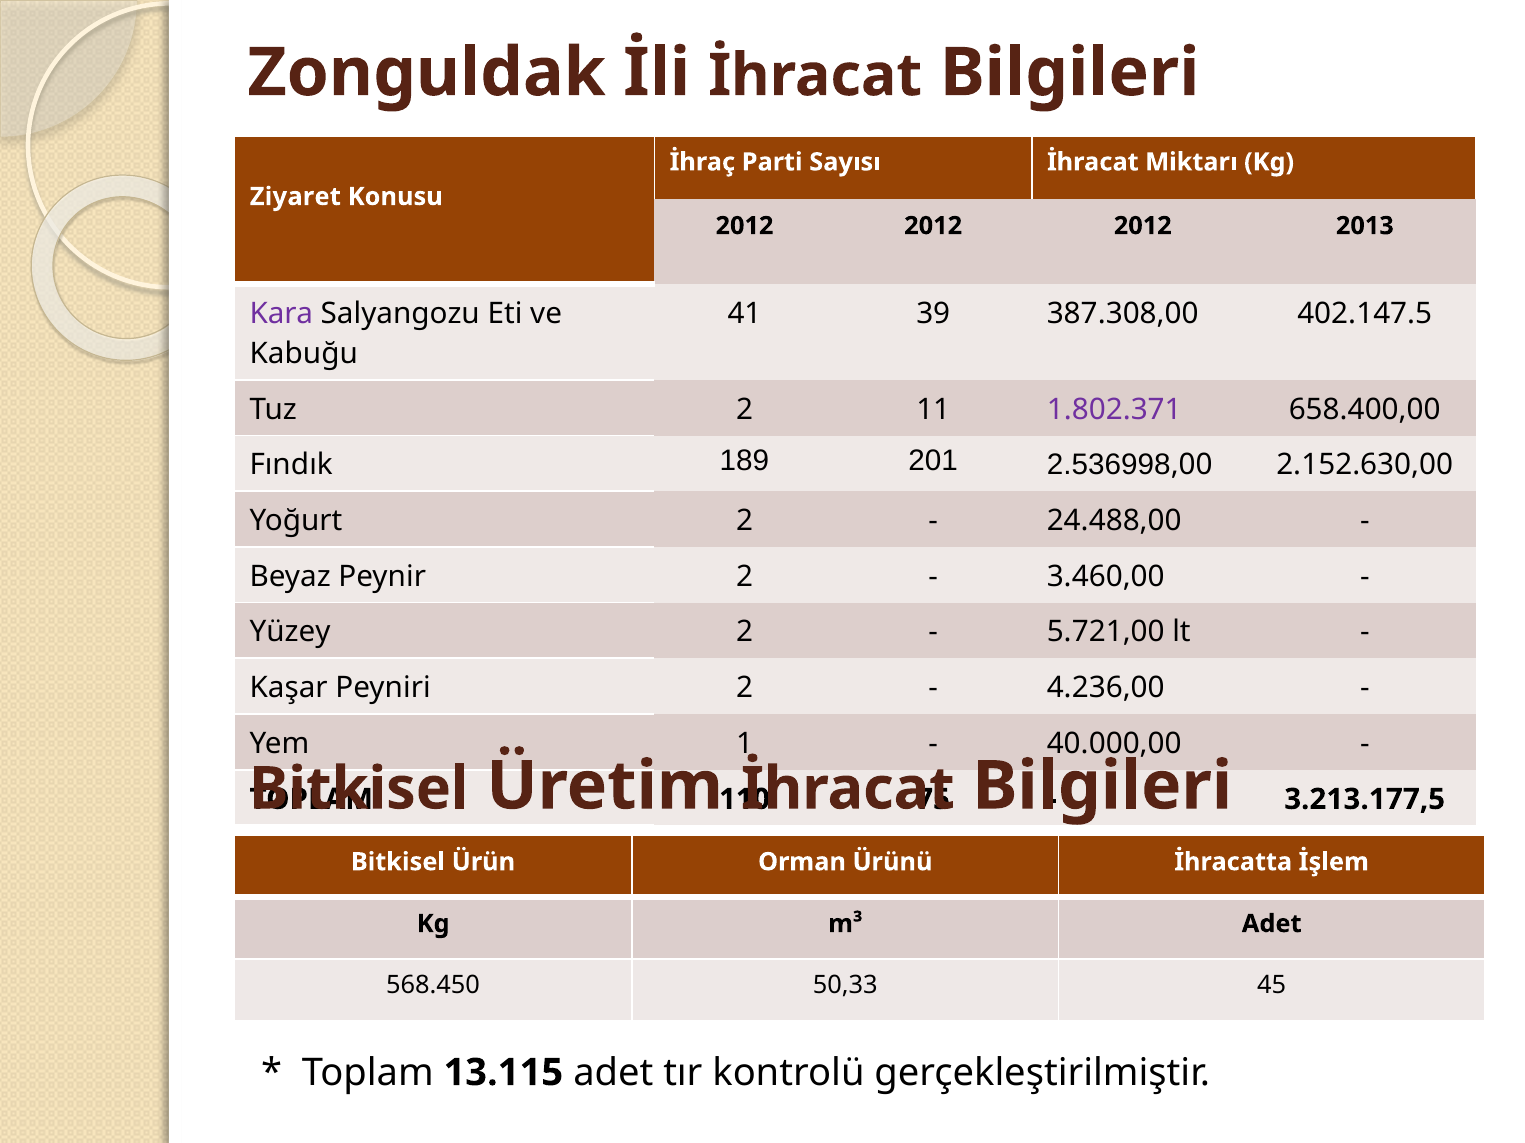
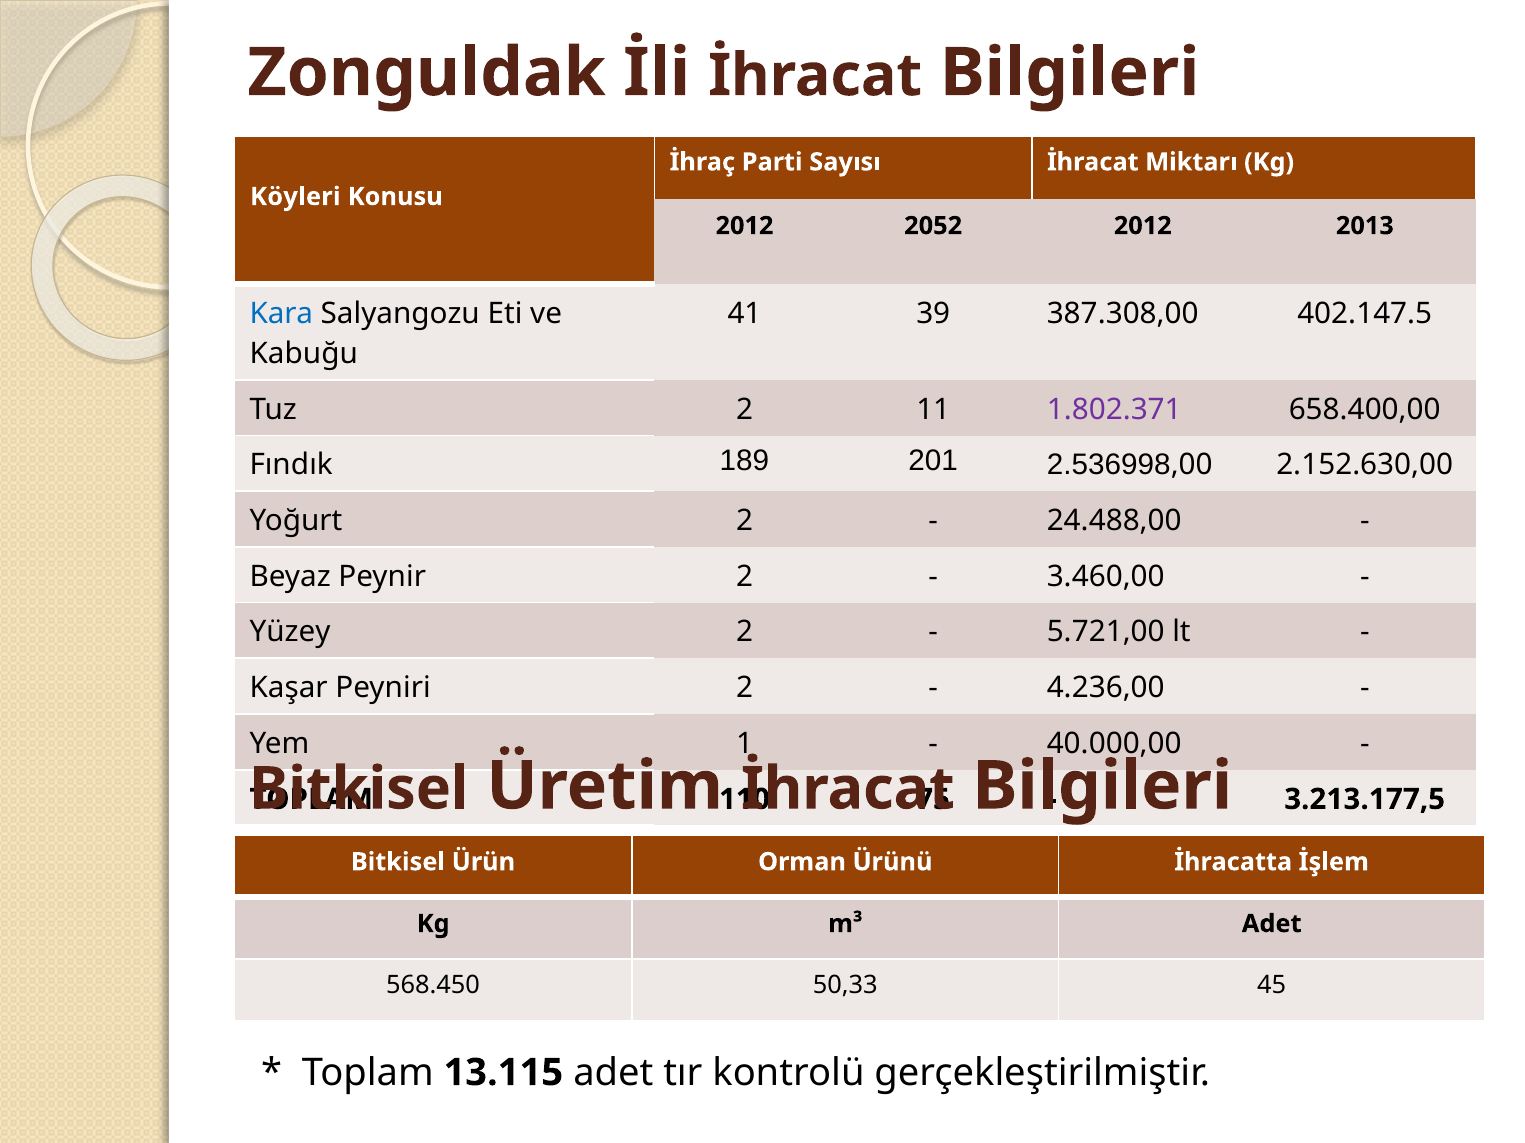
Ziyaret: Ziyaret -> Köyleri (295, 197)
2012: 2012 -> 2052 (933, 226)
Kara colour: purple -> blue (281, 314)
